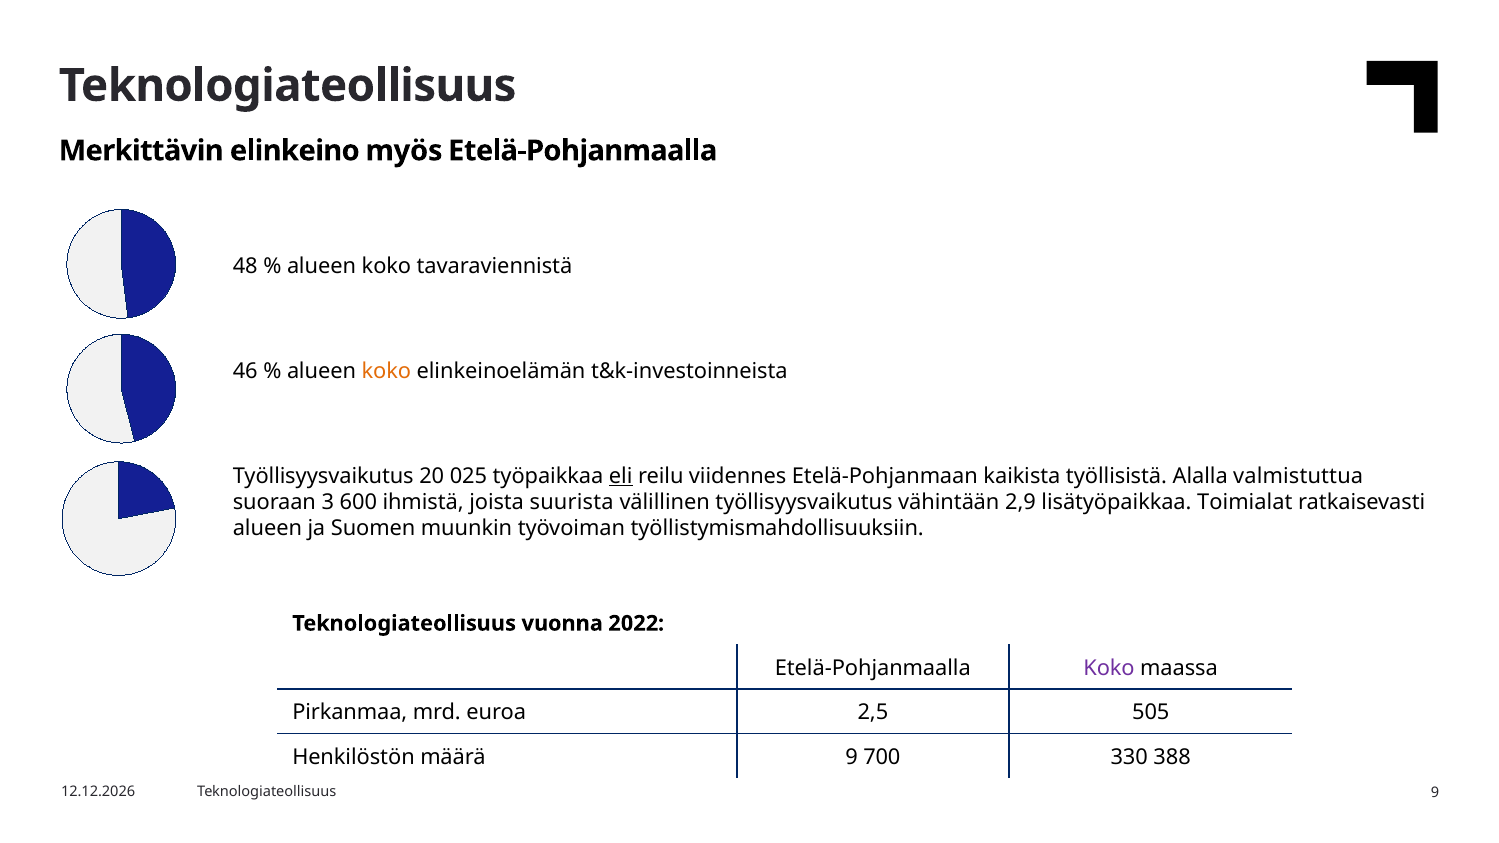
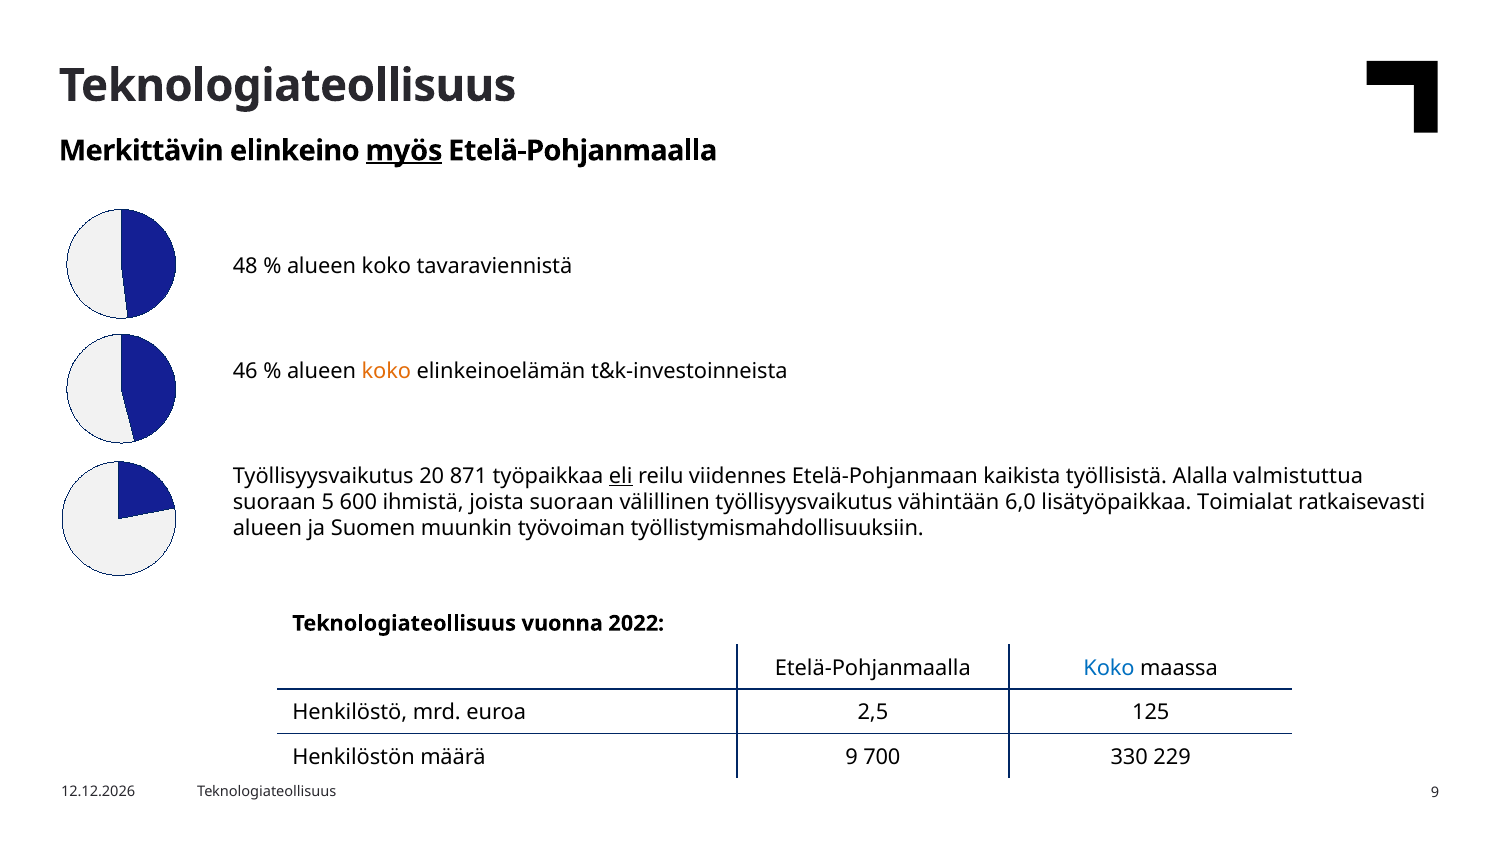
myös underline: none -> present (404, 151)
025: 025 -> 871 (468, 476)
3: 3 -> 5 (328, 502)
joista suurista: suurista -> suoraan (572, 502)
2,9: 2,9 -> 6,0 (1021, 502)
Koko colour: purple -> blue (1109, 668)
Pirkanmaa: Pirkanmaa -> Henkilöstö (350, 713)
505: 505 -> 125 (1151, 713)
388: 388 -> 229 (1172, 757)
